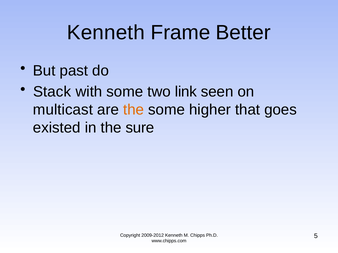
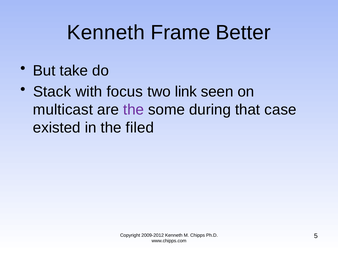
past: past -> take (74, 71)
with some: some -> focus (125, 92)
the colour: orange -> purple (134, 110)
higher: higher -> during (210, 110)
goes: goes -> case (280, 110)
sure: sure -> filed (140, 128)
